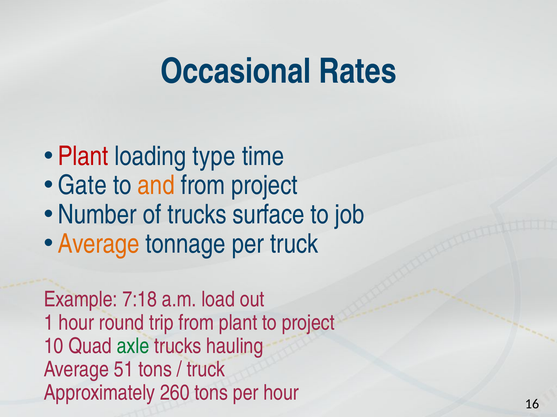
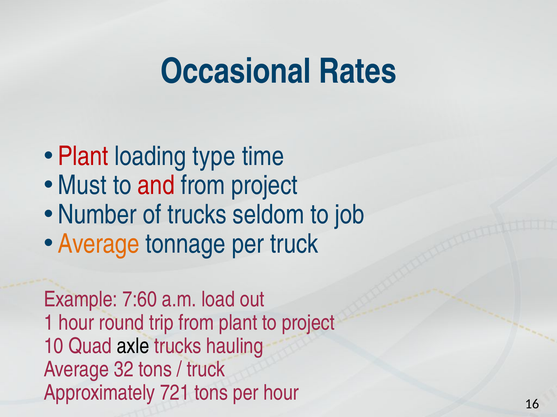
Gate: Gate -> Must (82, 186)
and colour: orange -> red (156, 186)
surface: surface -> seldom (268, 215)
7:18: 7:18 -> 7:60 (140, 300)
axle colour: green -> black (133, 347)
51: 51 -> 32 (124, 370)
260: 260 -> 721 (175, 393)
